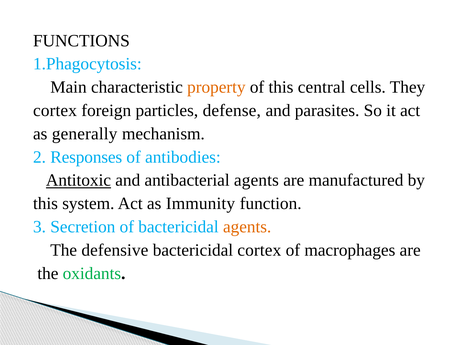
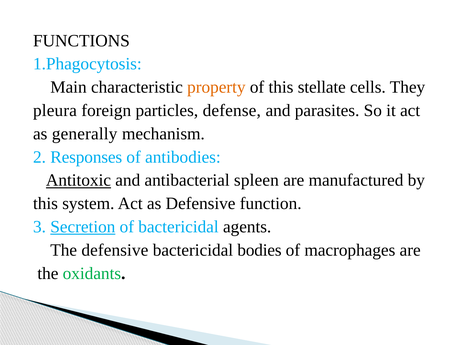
central: central -> stellate (322, 87)
cortex: cortex -> pleura (55, 110)
antibacterial agents: agents -> spleen (256, 180)
as Immunity: Immunity -> Defensive (201, 204)
Secretion underline: none -> present (83, 227)
agents colour: orange -> black (247, 227)
bactericidal cortex: cortex -> bodies (259, 250)
